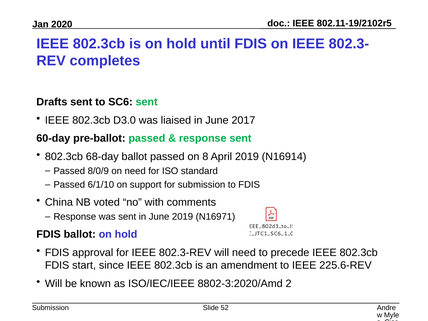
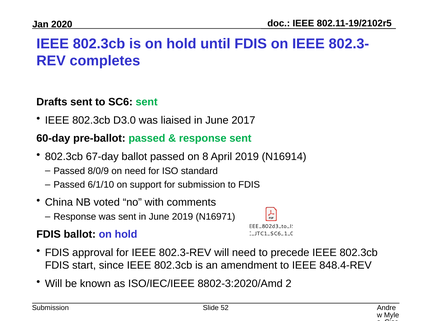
68-day: 68-day -> 67-day (102, 157)
225.6-REV: 225.6-REV -> 848.4-REV (346, 265)
